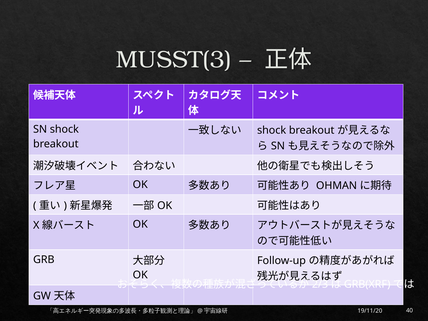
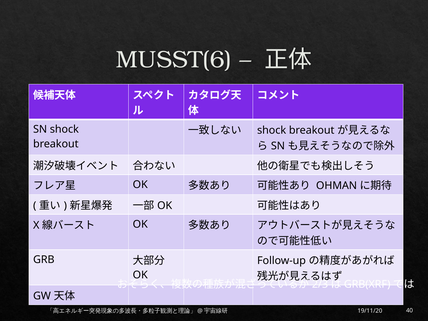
MUSST(3: MUSST(3 -> MUSST(6 (174, 60)
